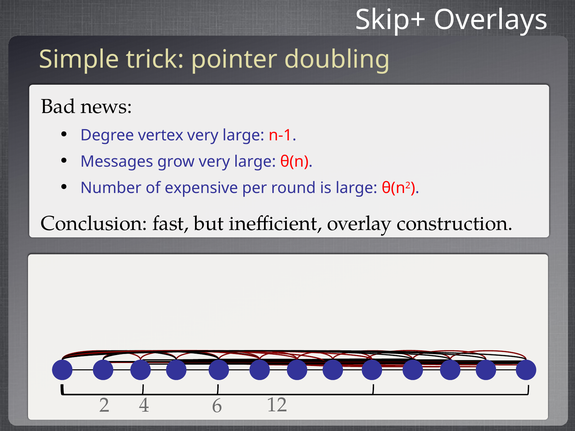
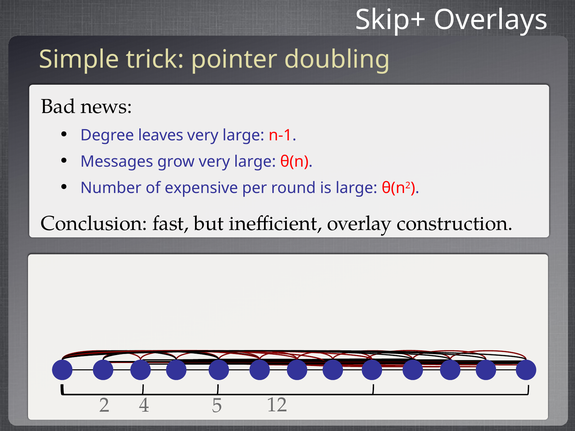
vertex: vertex -> leaves (161, 135)
6: 6 -> 5 (217, 406)
